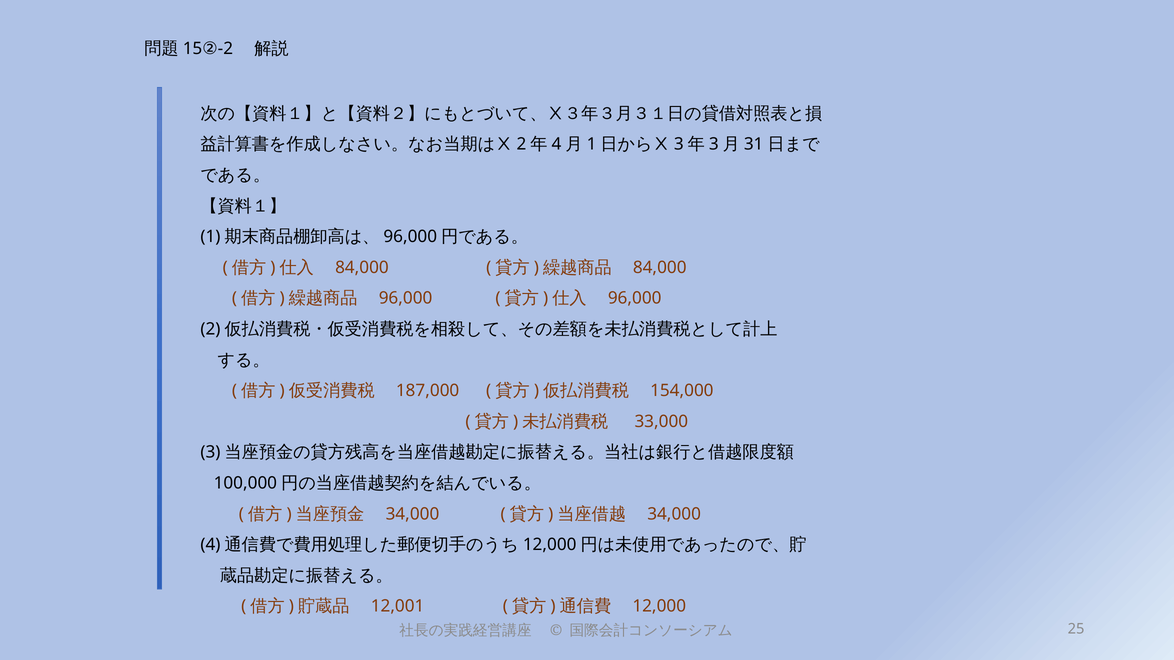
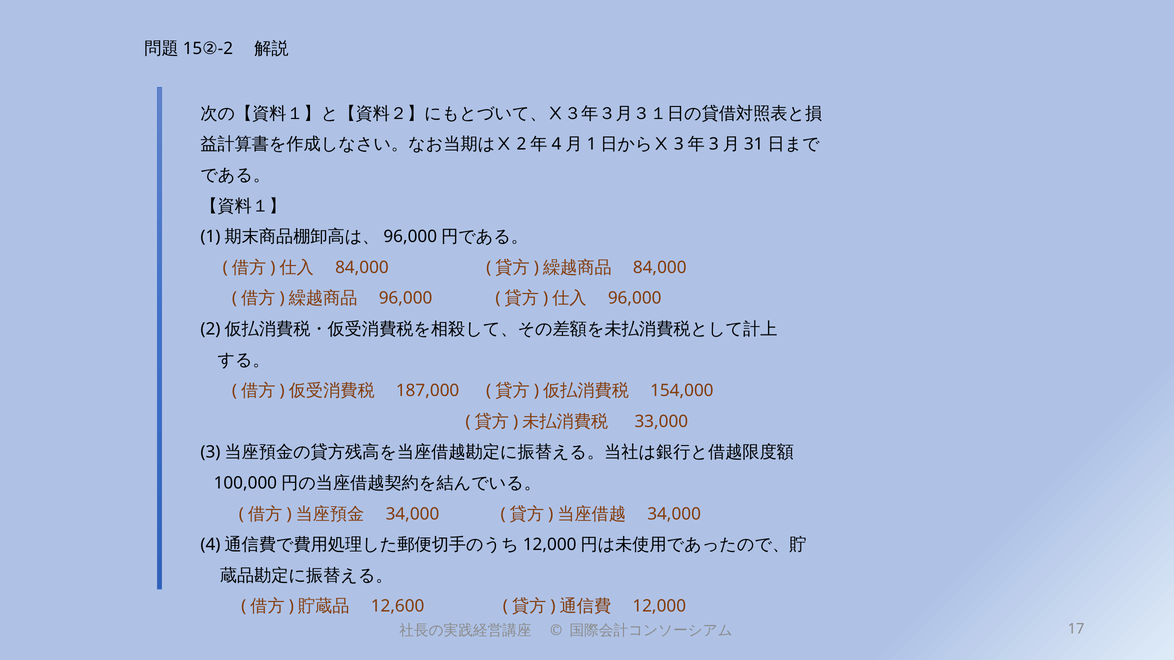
12,001: 12,001 -> 12,600 (398, 607)
25: 25 -> 17 (1076, 629)
